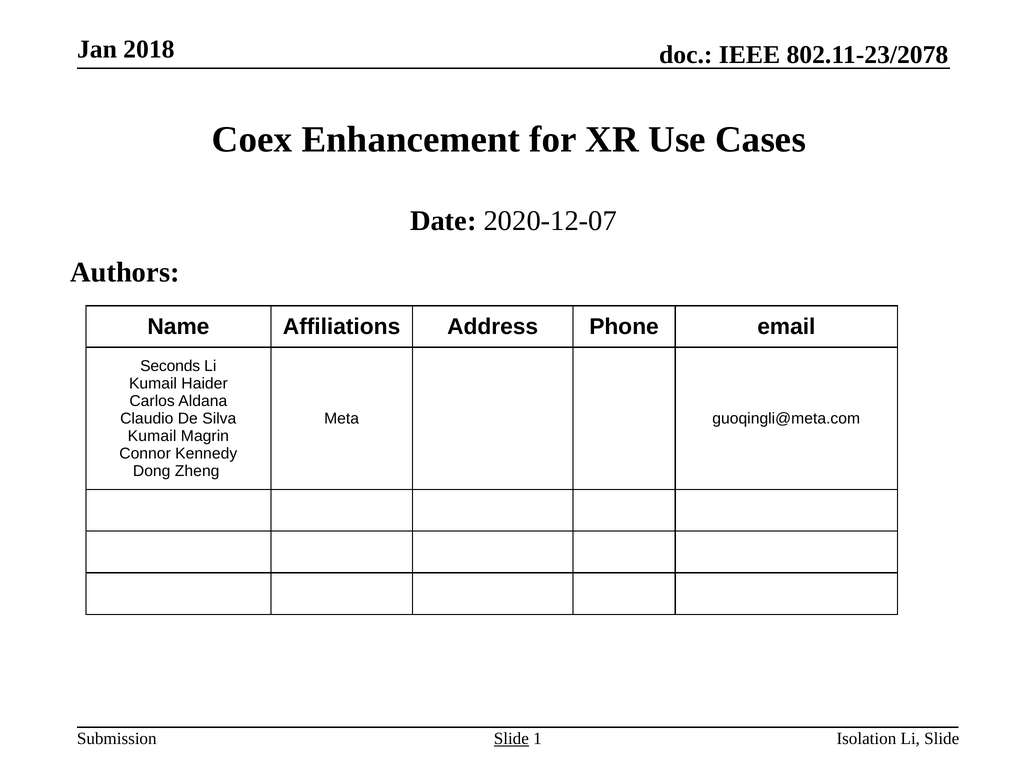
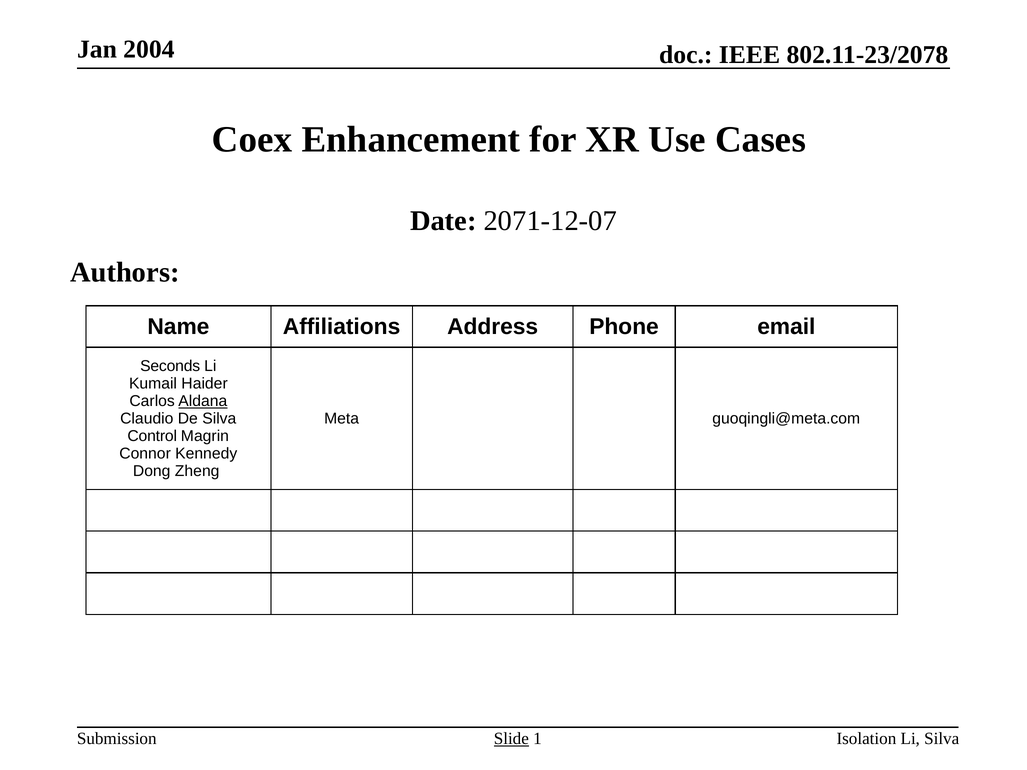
2018: 2018 -> 2004 (149, 49)
2020-12-07: 2020-12-07 -> 2071-12-07 (550, 221)
Aldana underline: none -> present (203, 401)
Kumail: Kumail -> Control (152, 436)
Li Slide: Slide -> Silva (942, 739)
